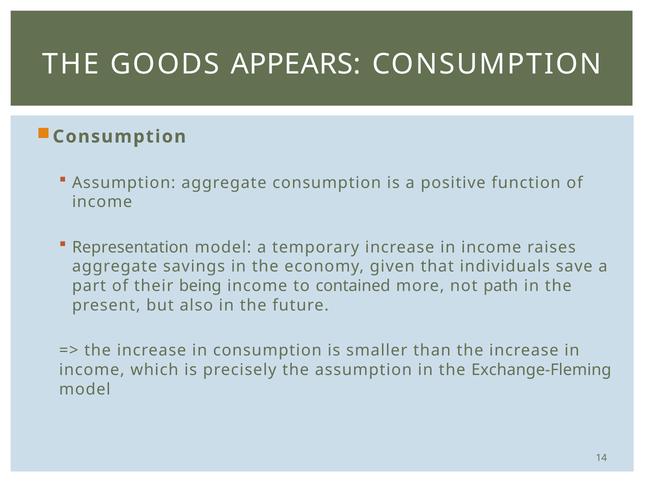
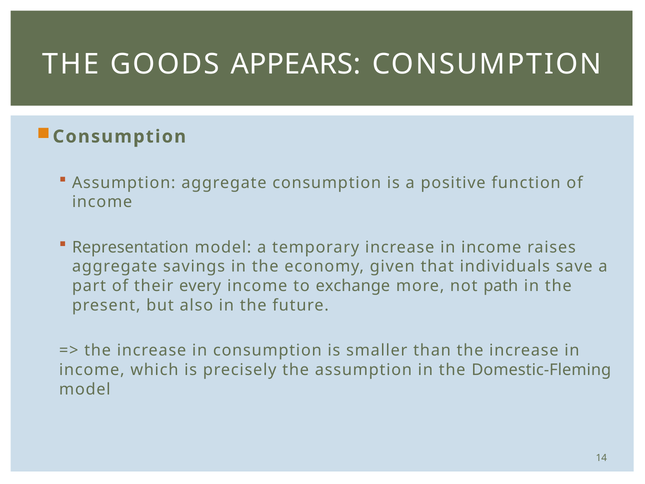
being: being -> every (200, 286)
contained: contained -> exchange (353, 286)
Exchange-Fleming: Exchange-Fleming -> Domestic-Fleming (541, 370)
